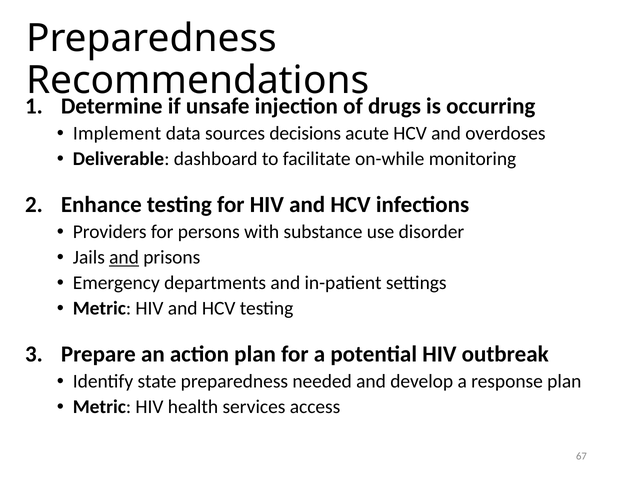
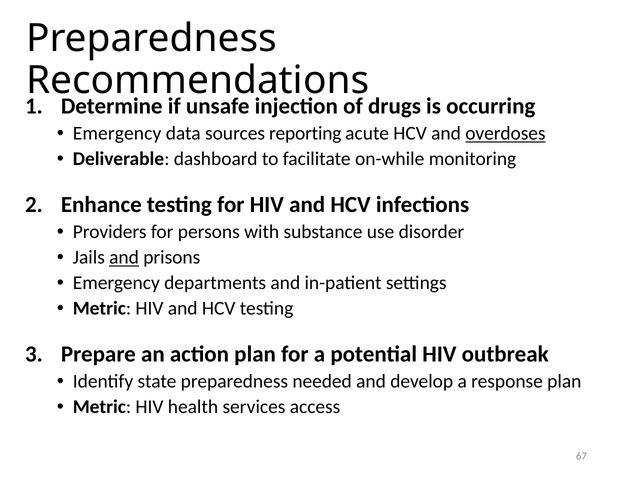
Implement: Implement -> Emergency (117, 133)
decisions: decisions -> reporting (305, 133)
overdoses underline: none -> present (505, 133)
